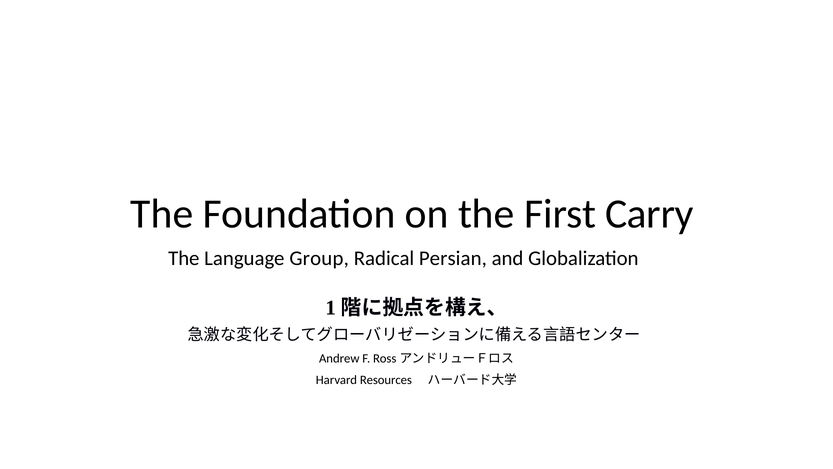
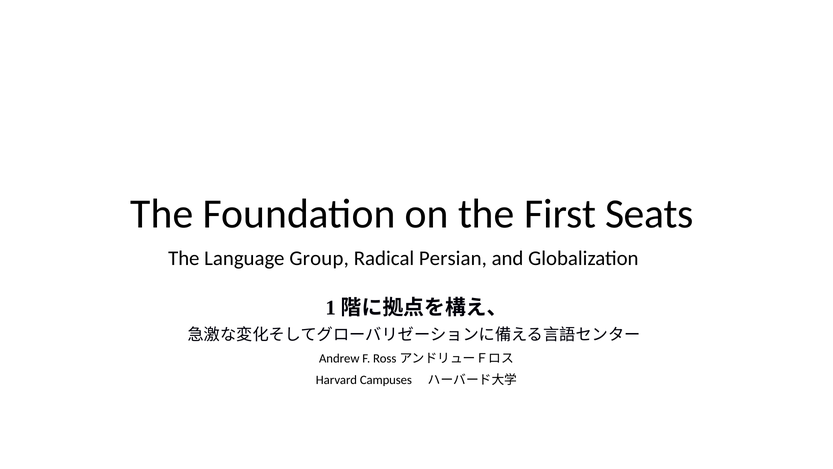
Carry: Carry -> Seats (649, 214)
Resources: Resources -> Campuses (386, 380)
